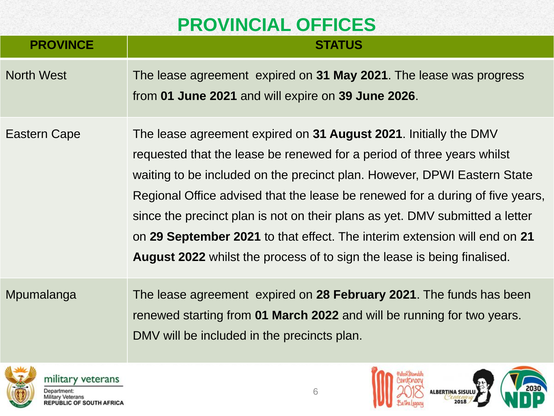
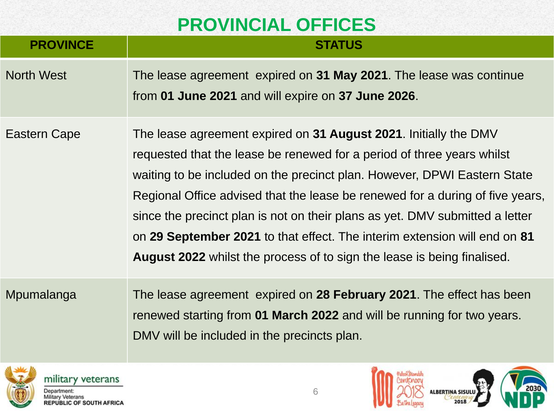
progress: progress -> continue (501, 75)
39: 39 -> 37 (346, 96)
21: 21 -> 81 (527, 236)
The funds: funds -> effect (462, 294)
